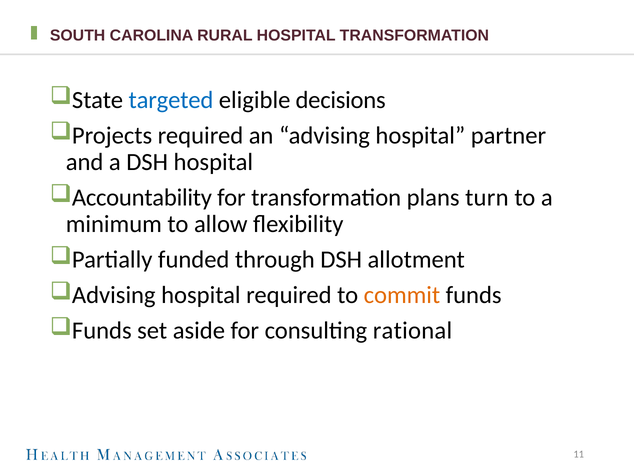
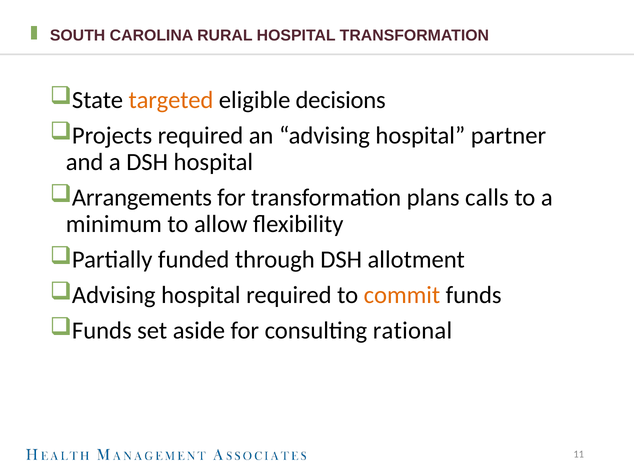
targeted colour: blue -> orange (171, 100)
Accountability: Accountability -> Arrangements (142, 197)
turn: turn -> calls (487, 197)
